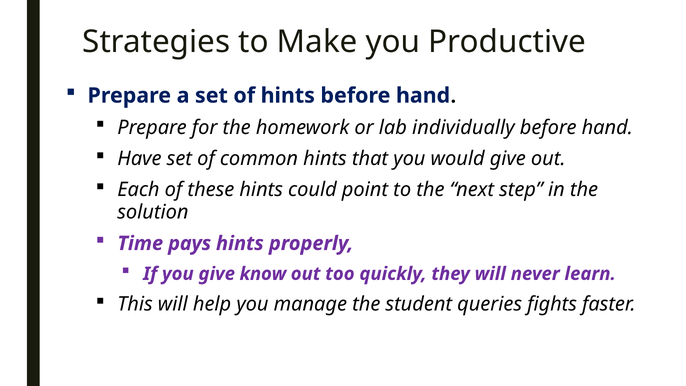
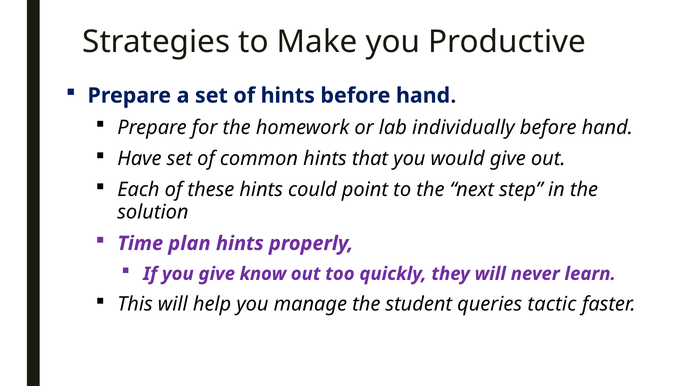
pays: pays -> plan (189, 243)
fights: fights -> tactic (552, 304)
